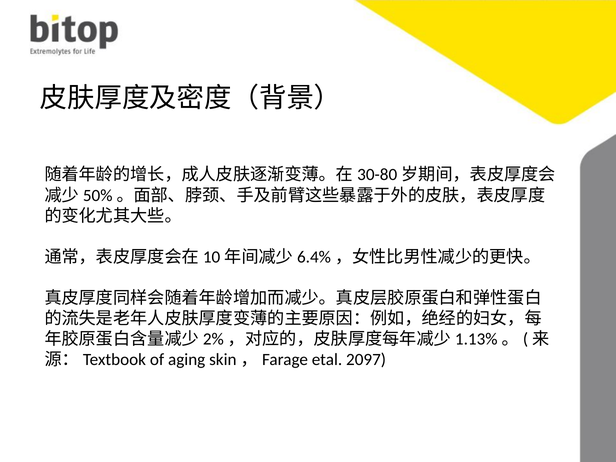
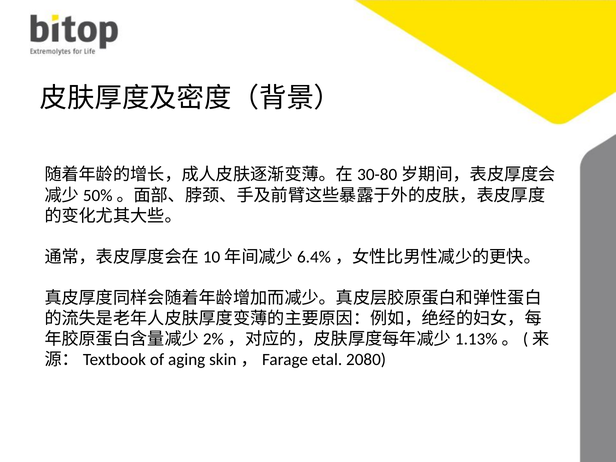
2097: 2097 -> 2080 (366, 360)
